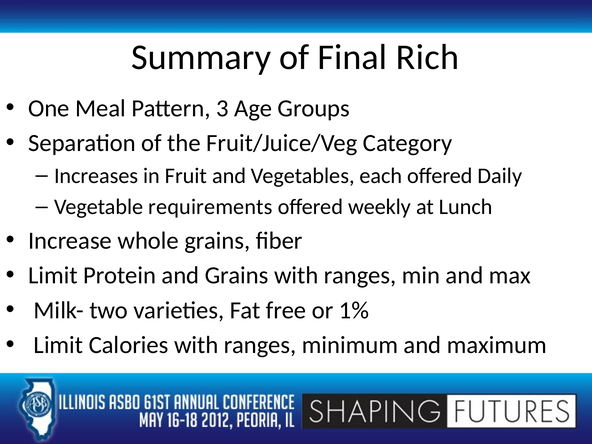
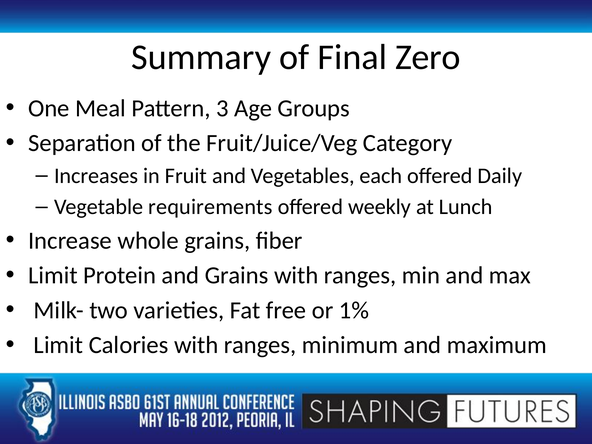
Rich: Rich -> Zero (428, 57)
